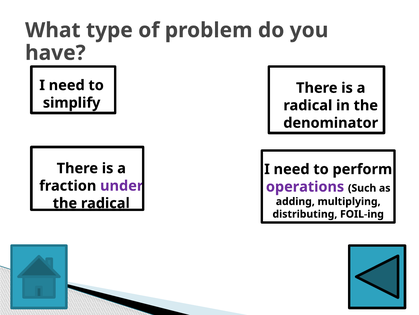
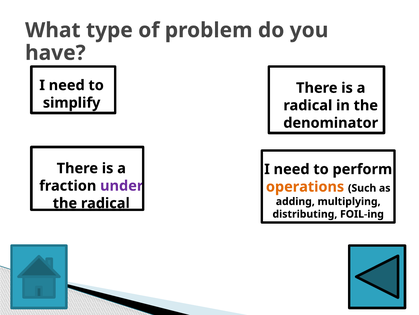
operations colour: purple -> orange (305, 186)
